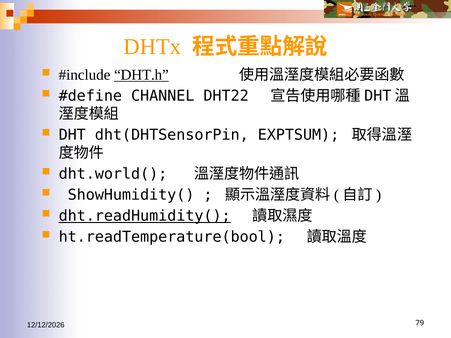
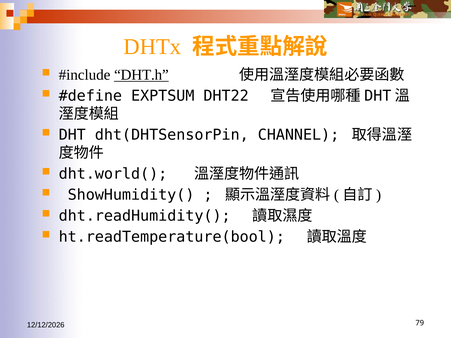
CHANNEL: CHANNEL -> EXPTSUM (163, 96)
EXPTSUM: EXPTSUM -> CHANNEL (299, 135)
dht.readHumidity( underline: present -> none (145, 216)
